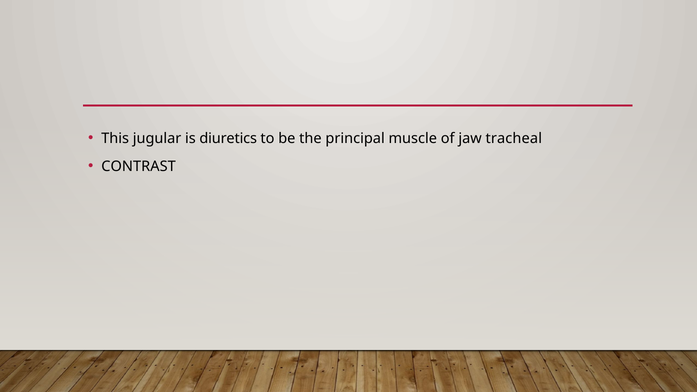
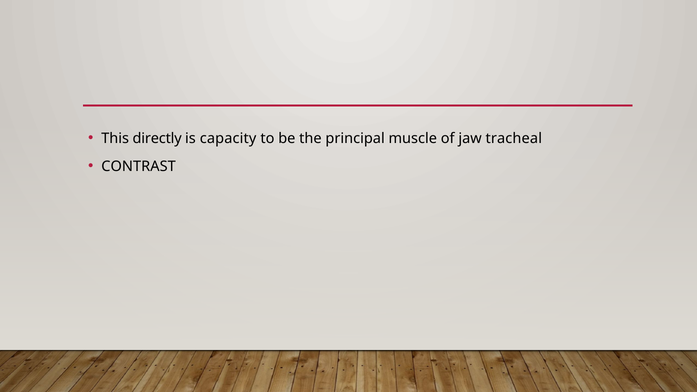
jugular: jugular -> directly (157, 138)
diuretics: diuretics -> capacity (228, 138)
